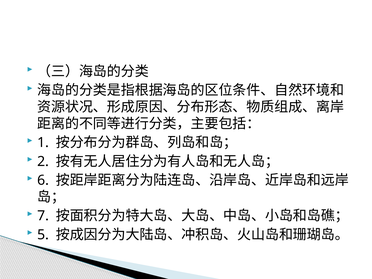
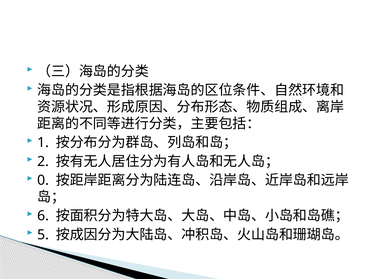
6: 6 -> 0 (43, 180)
7: 7 -> 6 (43, 216)
